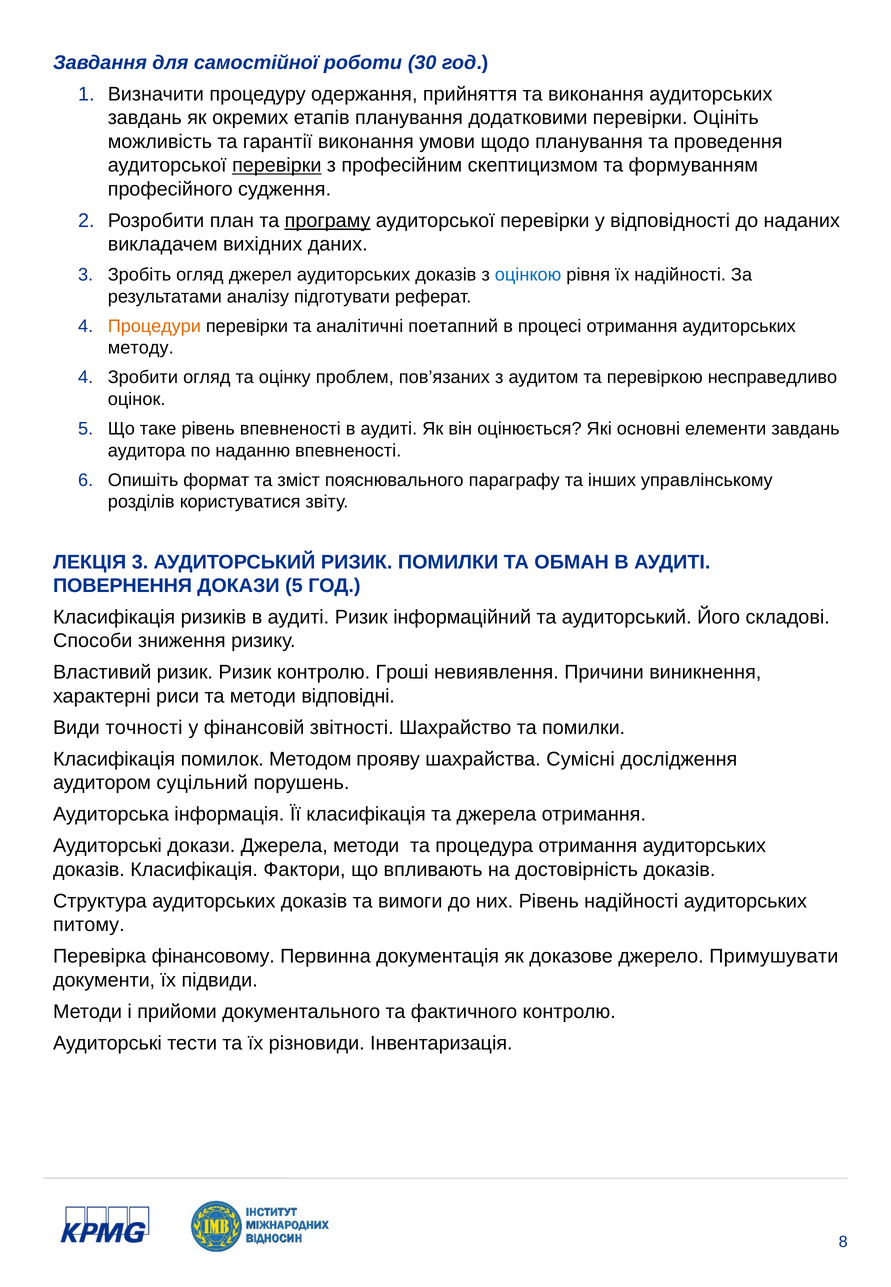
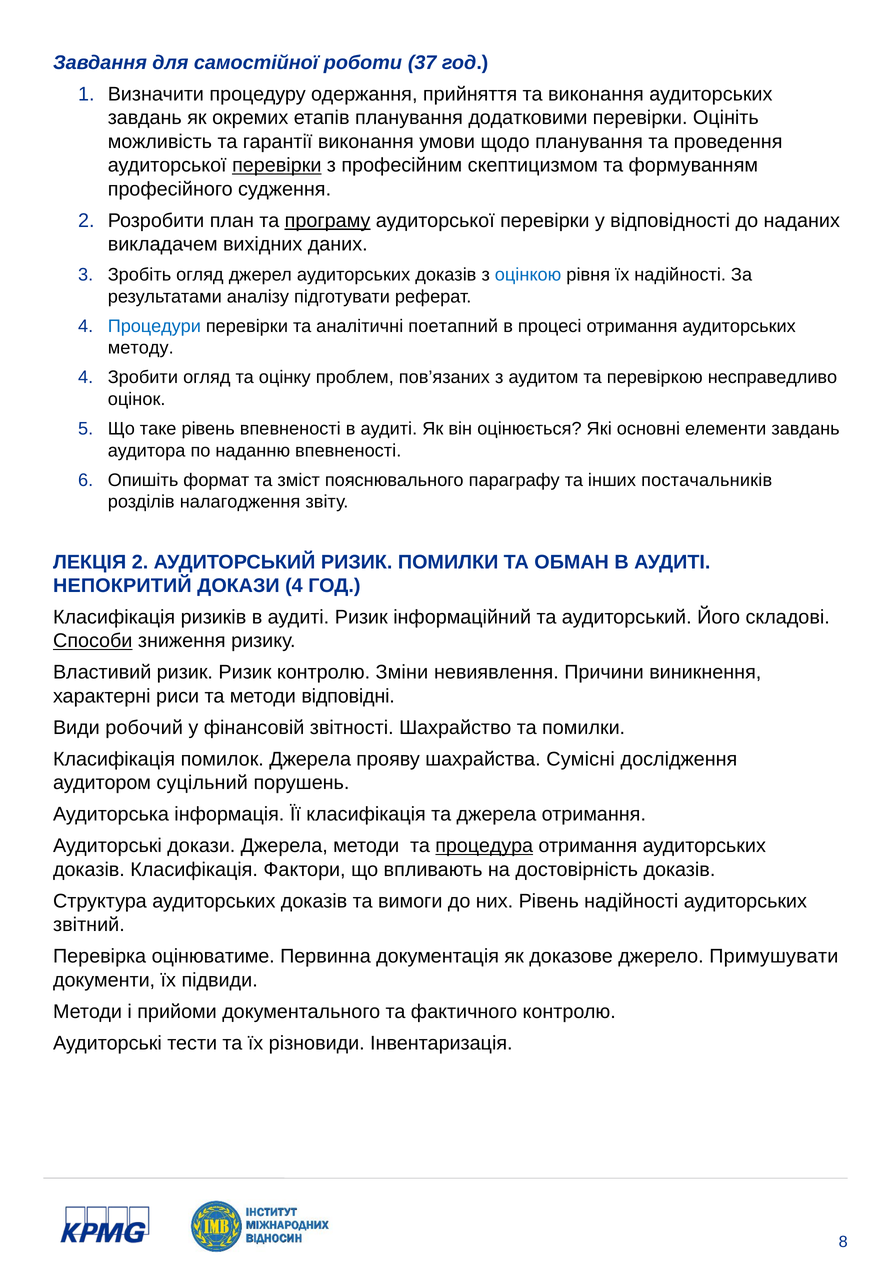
30: 30 -> 37 (422, 63)
Процедури colour: orange -> blue (154, 326)
управлінському: управлінському -> постачальників (707, 480)
користуватися: користуватися -> налагодження (240, 502)
ЛЕКЦІЯ 3: 3 -> 2 (140, 562)
ПОВЕРНЕННЯ: ПОВЕРНЕННЯ -> НЕПОКРИТИЙ (122, 586)
ДОКАЗИ 5: 5 -> 4 (294, 586)
Способи underline: none -> present (93, 641)
Гроші: Гроші -> Зміни (402, 672)
точності: точності -> робочий (144, 728)
помилок Методом: Методом -> Джерела (310, 759)
процедура underline: none -> present (484, 846)
питому: питому -> звітний (89, 925)
фінансовому: фінансовому -> оцінюватиме (213, 956)
